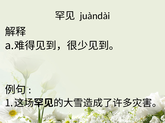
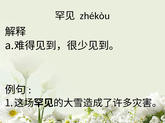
juàndài: juàndài -> zhékòu (95, 16)
